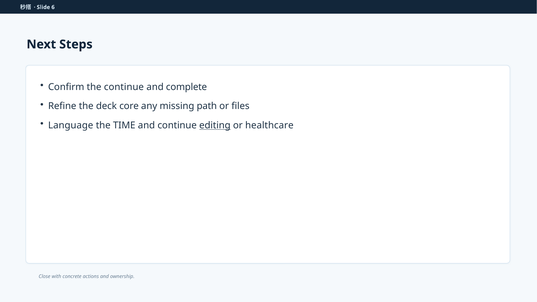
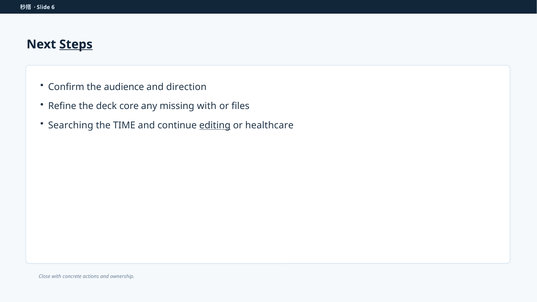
Steps underline: none -> present (76, 44)
the continue: continue -> audience (124, 87)
complete: complete -> direction (186, 87)
missing path: path -> with (207, 106)
Language: Language -> Searching (71, 125)
